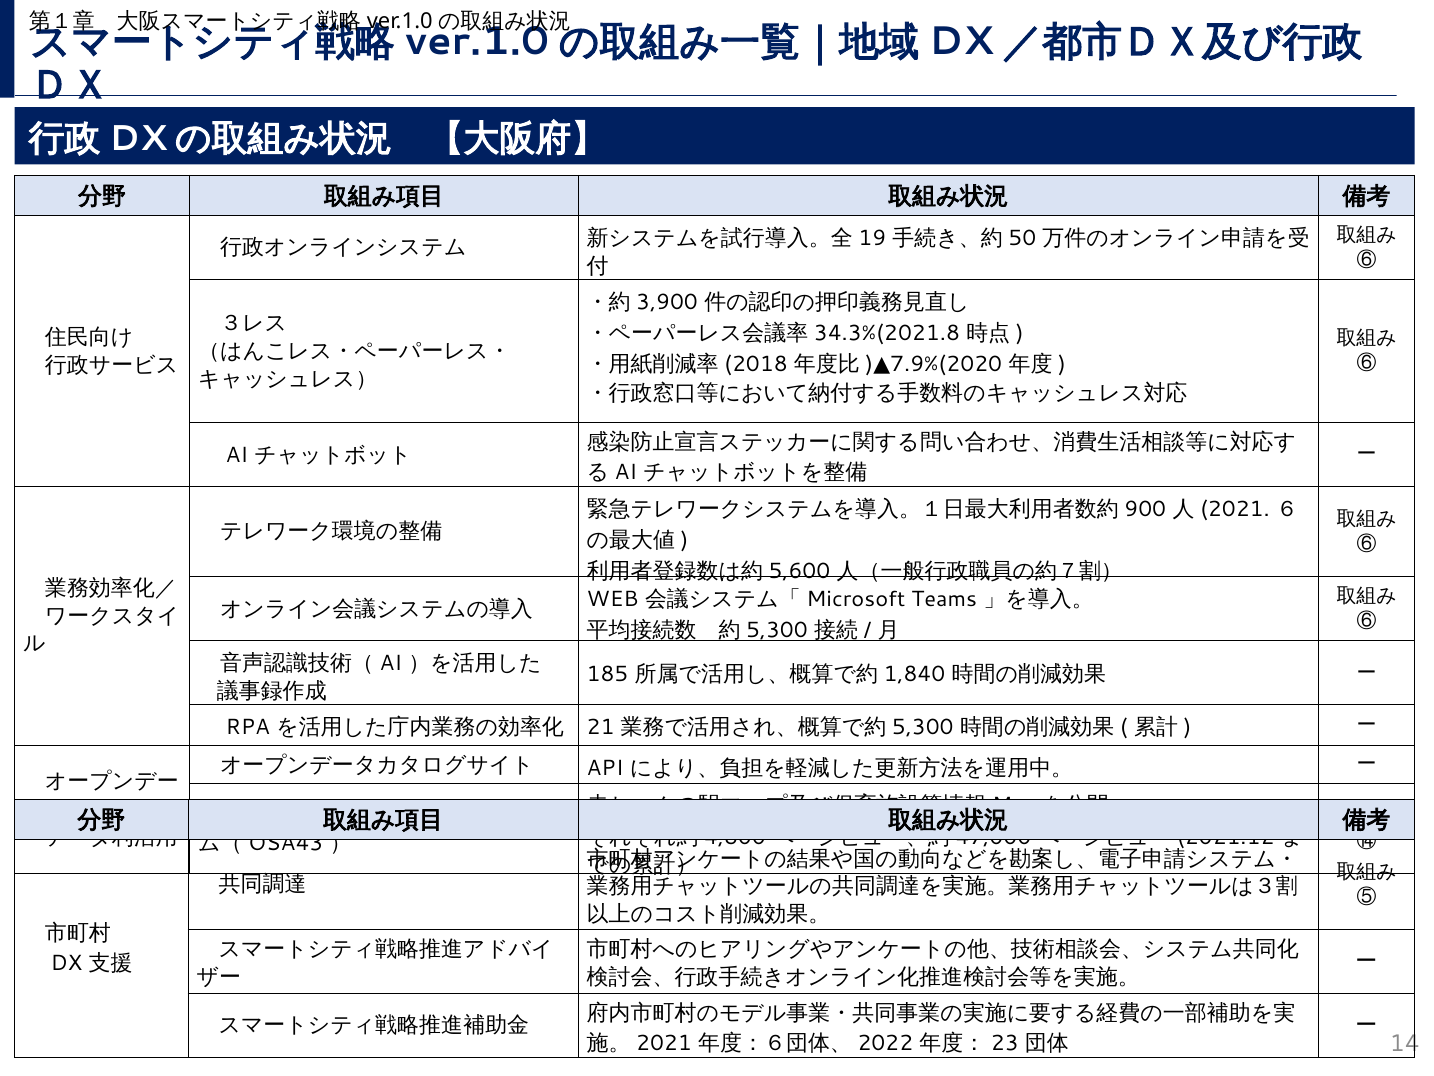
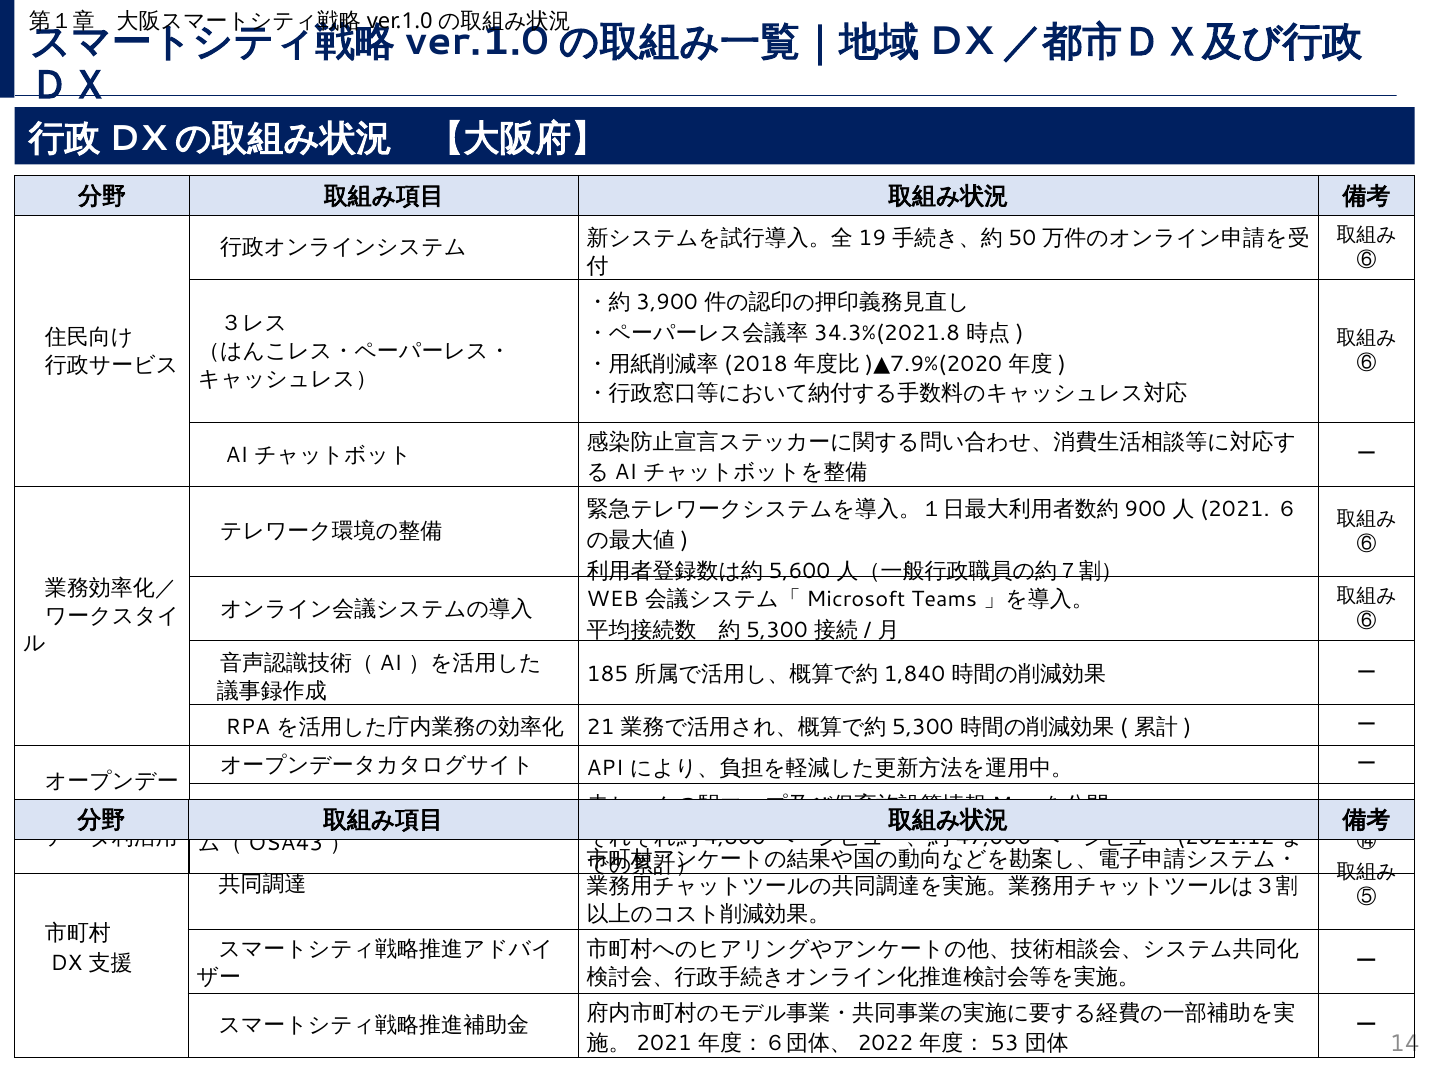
23: 23 -> 53 (1005, 1043)
